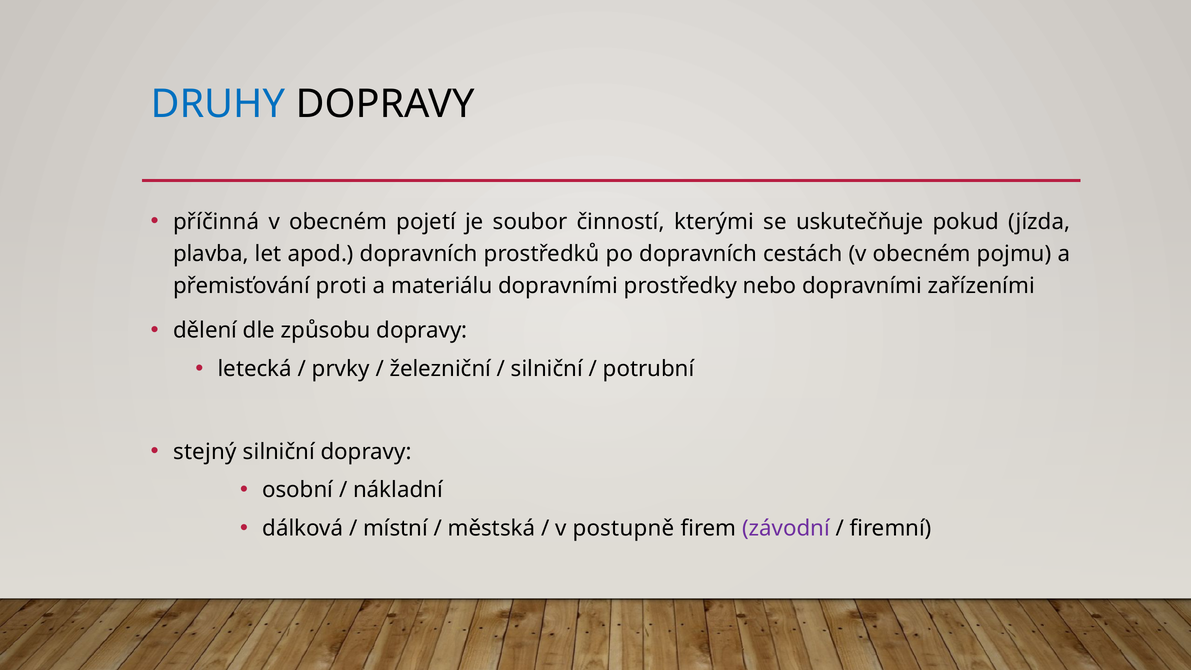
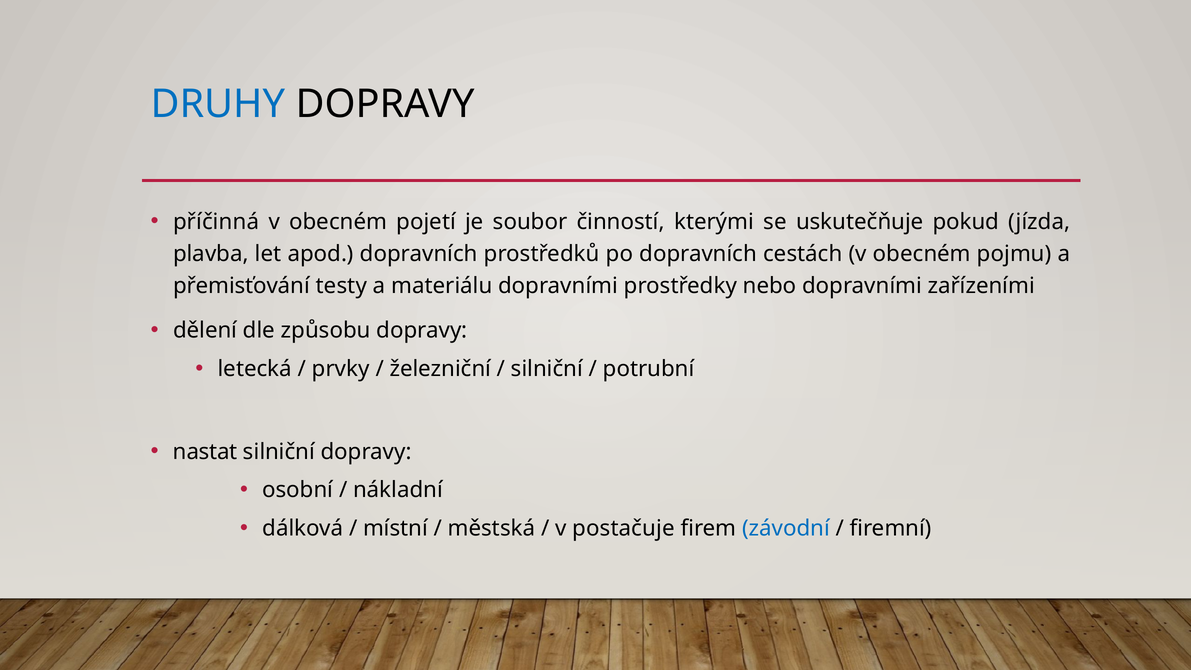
proti: proti -> testy (341, 286)
stejný: stejný -> nastat (205, 452)
postupně: postupně -> postačuje (624, 528)
závodní colour: purple -> blue (786, 528)
